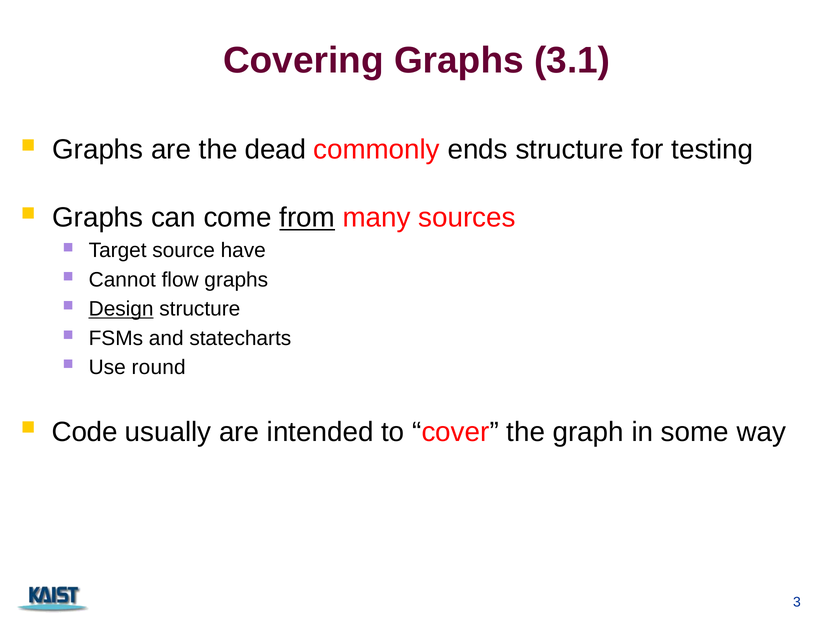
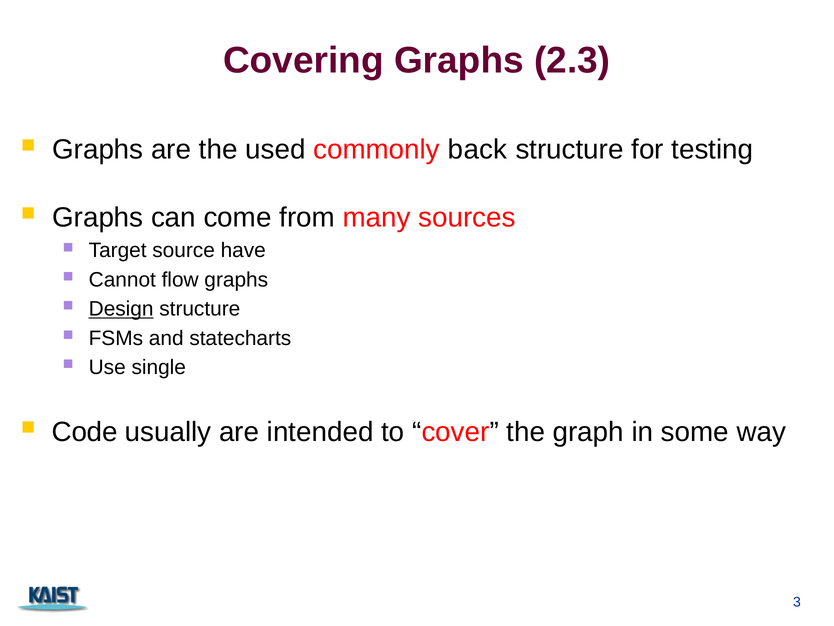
3.1: 3.1 -> 2.3 (572, 60)
dead: dead -> used (275, 149)
ends: ends -> back (478, 149)
from underline: present -> none (307, 217)
round: round -> single (159, 367)
